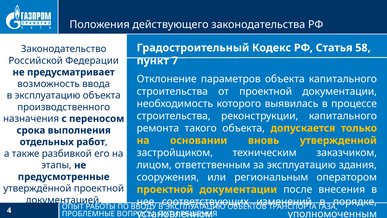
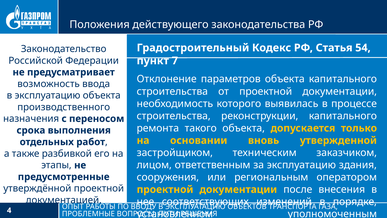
58: 58 -> 54 (363, 48)
